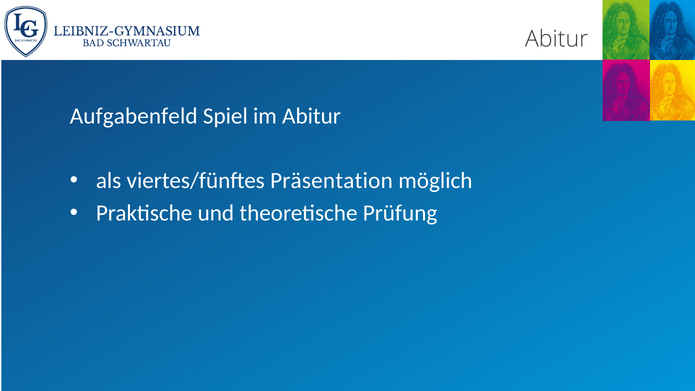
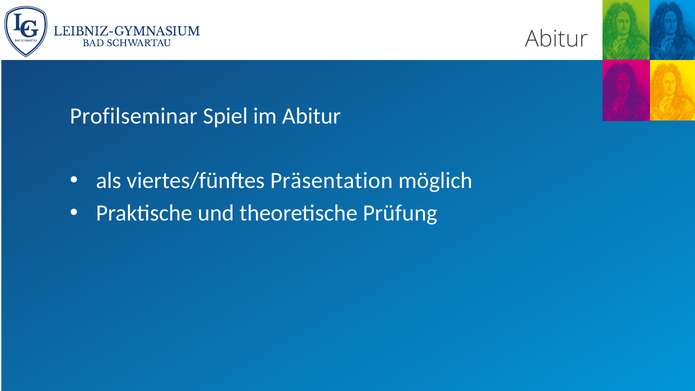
Aufgabenfeld: Aufgabenfeld -> Profilseminar (134, 116)
